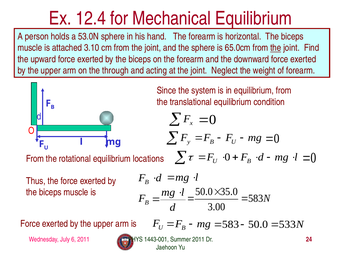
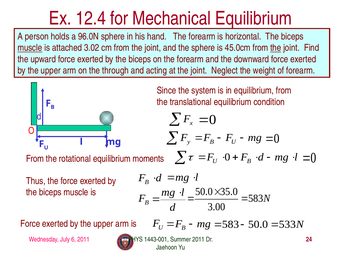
53.0N: 53.0N -> 96.0N (88, 36)
muscle underline: none -> present (30, 48)
3.10: 3.10 -> 3.02 (92, 48)
65.0cm: 65.0cm -> 45.0cm (238, 48)
locations: locations -> moments (148, 159)
